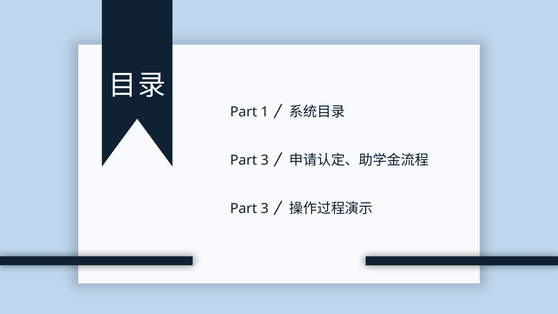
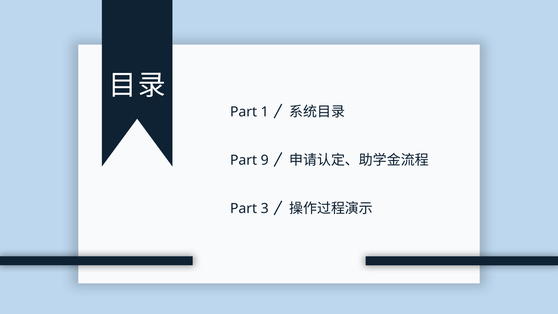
3: 3 -> 9 (265, 160)
